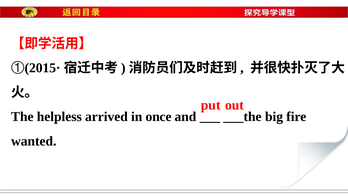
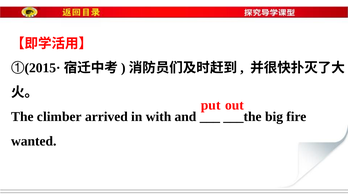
helpless: helpless -> climber (59, 117)
once: once -> with (159, 117)
